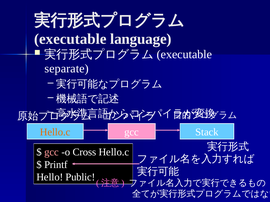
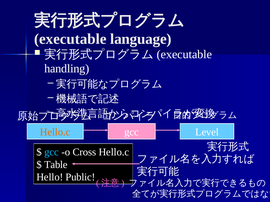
separate: separate -> handling (67, 69)
Stack: Stack -> Level (207, 132)
gcc colour: pink -> light blue (52, 152)
Printf: Printf -> Table (56, 165)
